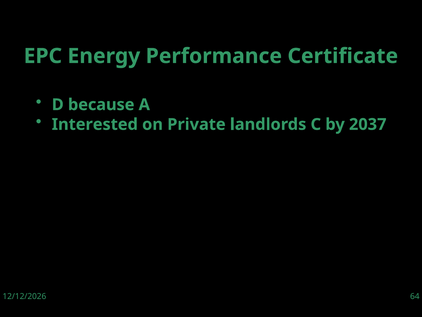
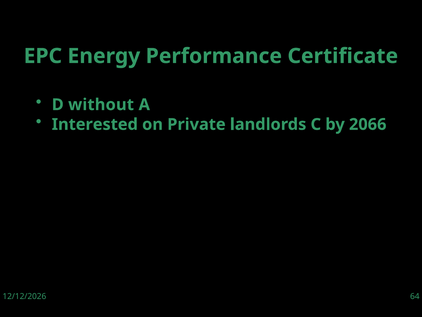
because: because -> without (101, 105)
2037: 2037 -> 2066 (368, 124)
